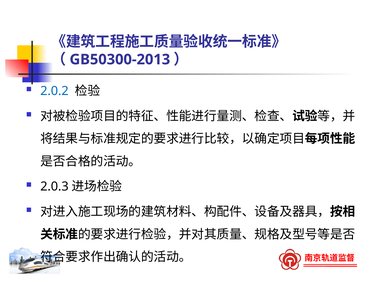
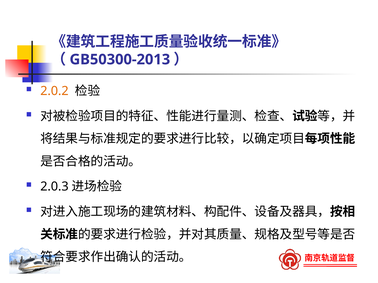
2.0.2 colour: blue -> orange (54, 91)
